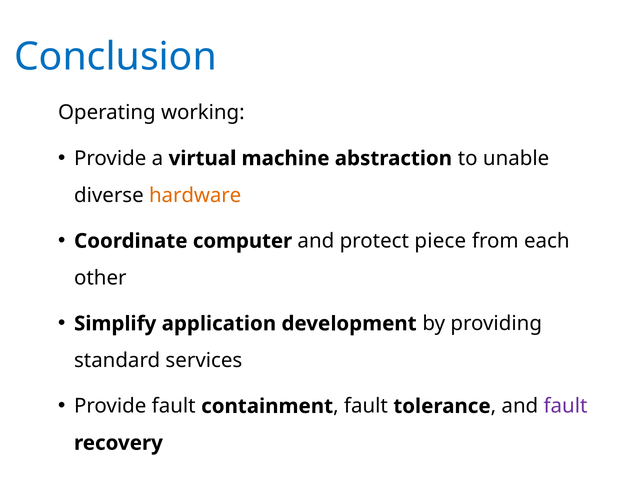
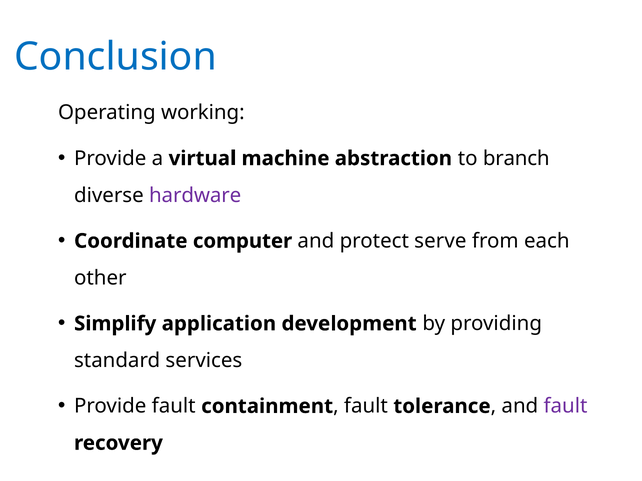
unable: unable -> branch (516, 159)
hardware colour: orange -> purple (195, 195)
piece: piece -> serve (440, 241)
